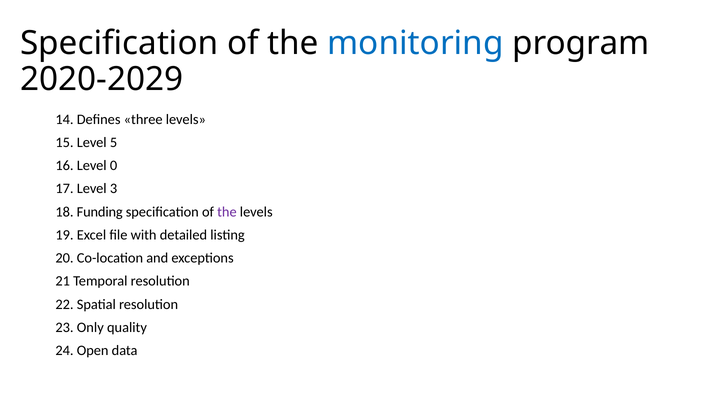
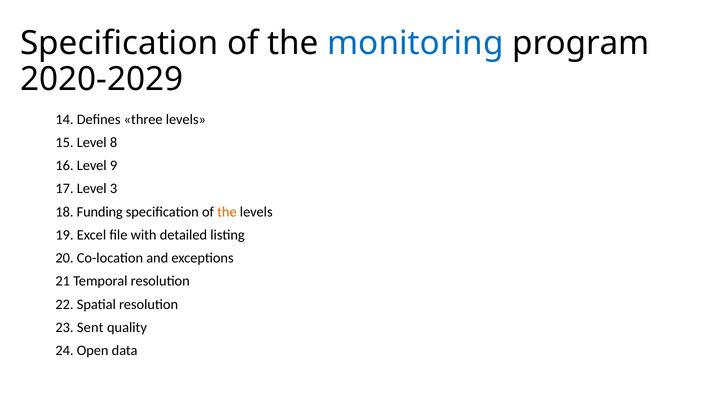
5: 5 -> 8 (114, 142)
0: 0 -> 9 (114, 166)
the colour: purple -> orange (227, 212)
Only: Only -> Sent (90, 327)
